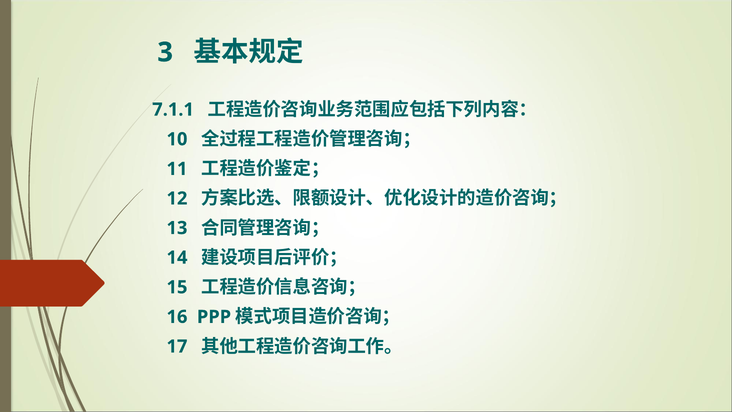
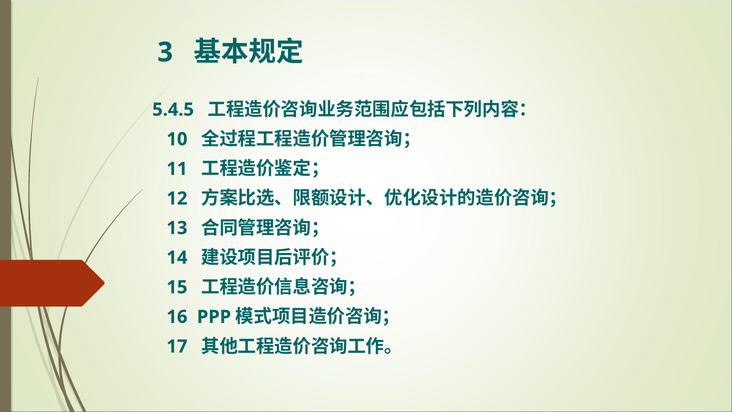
7.1.1: 7.1.1 -> 5.4.5 (173, 110)
